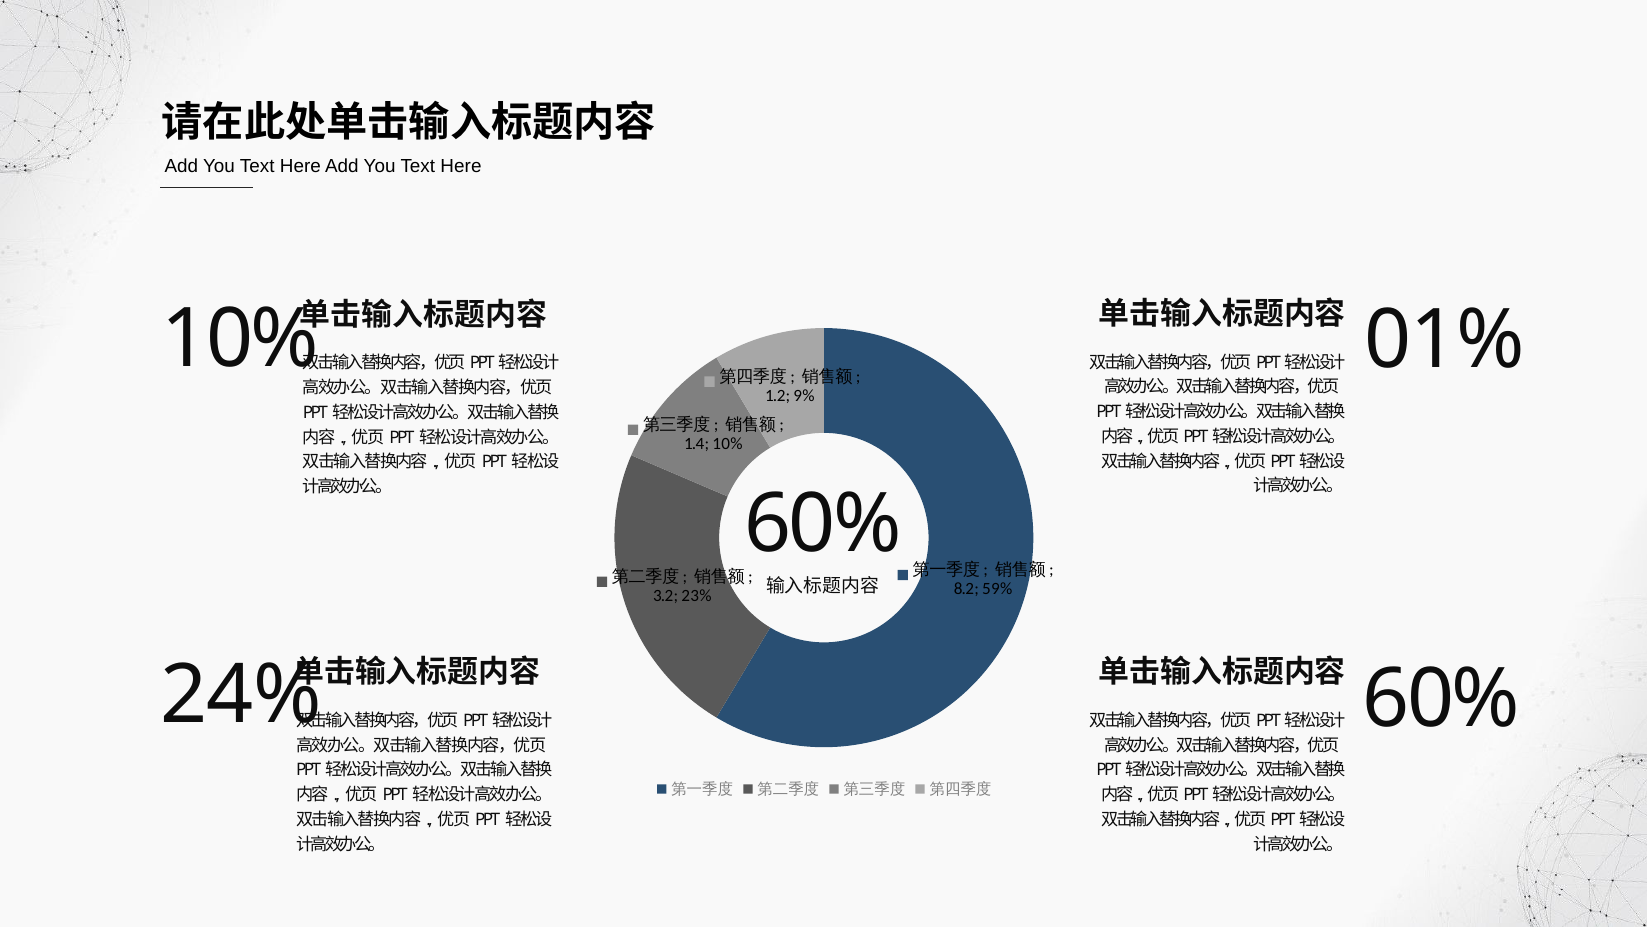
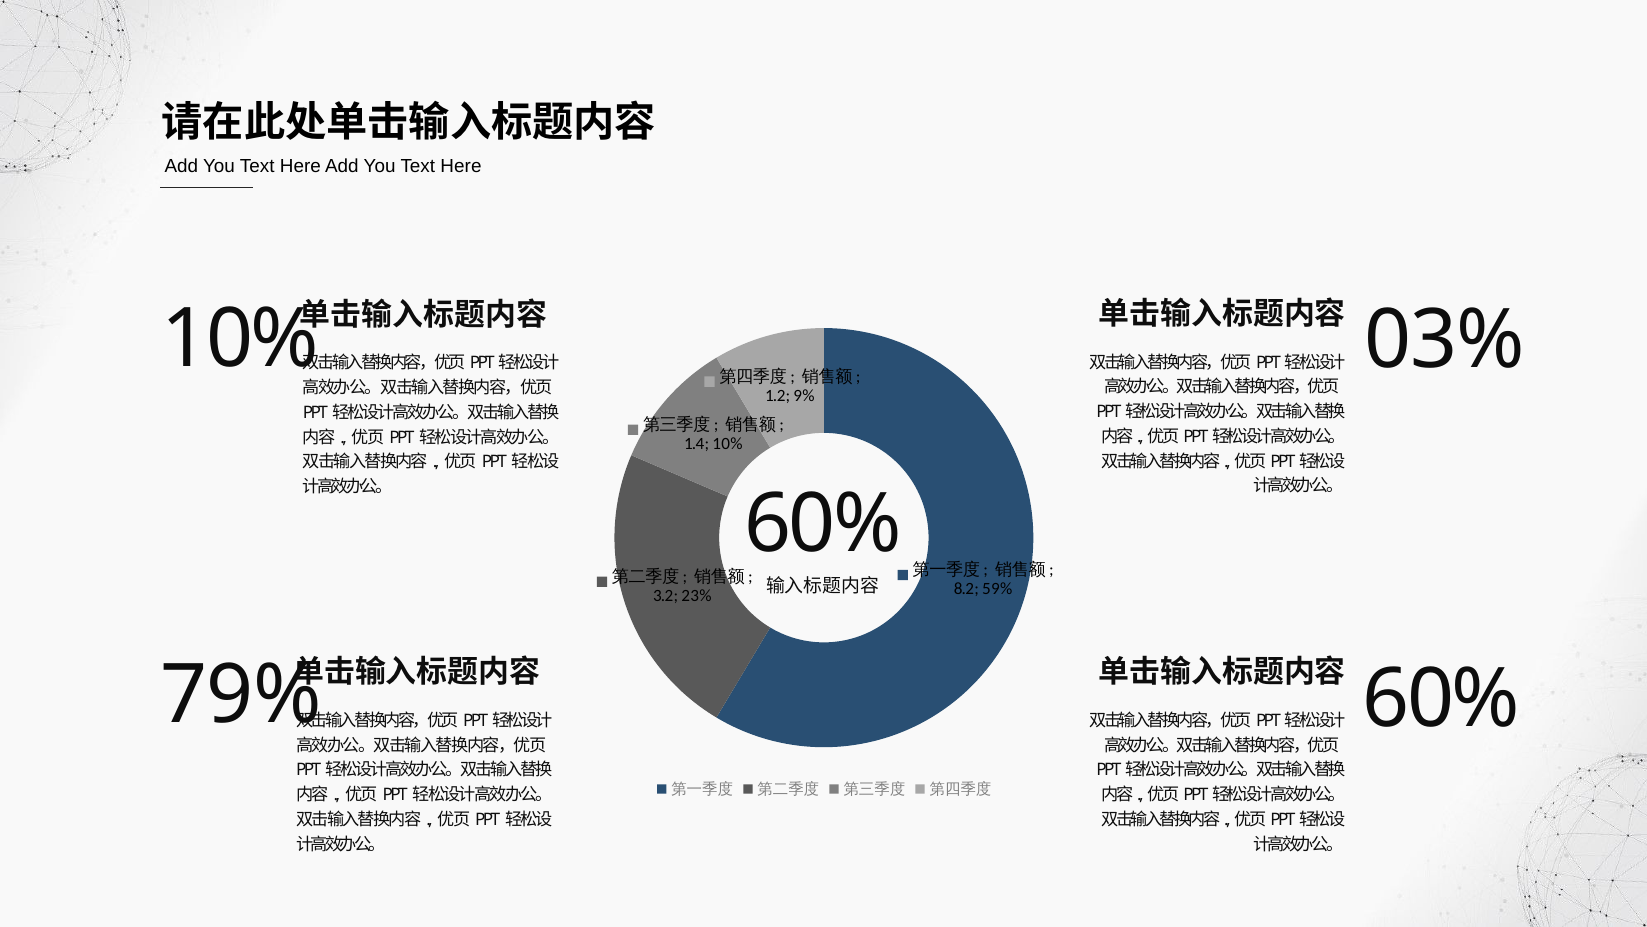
01%: 01% -> 03% (1444, 341)
24%: 24% -> 79% (241, 695)
